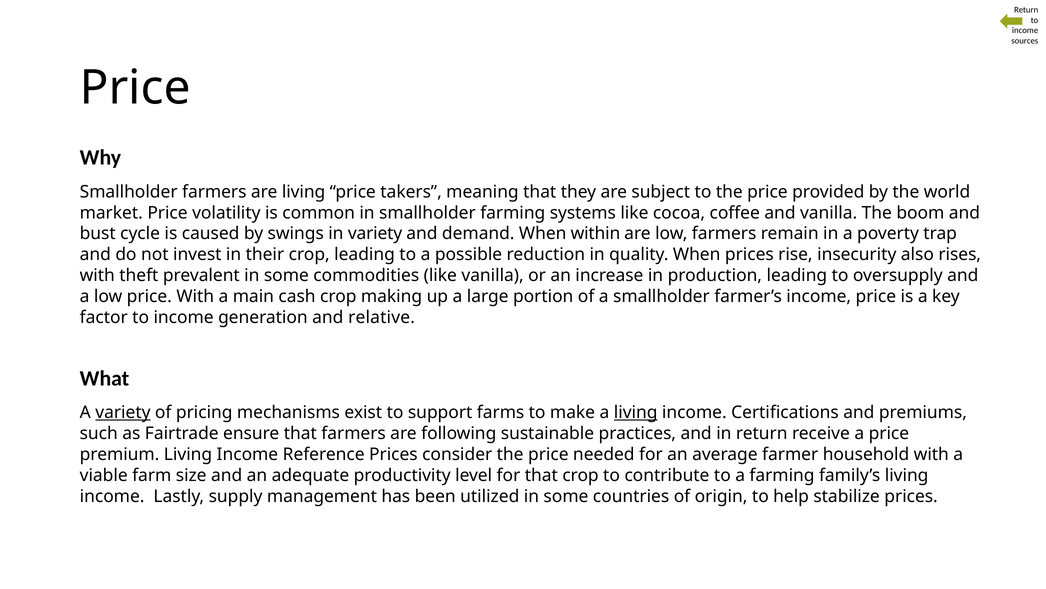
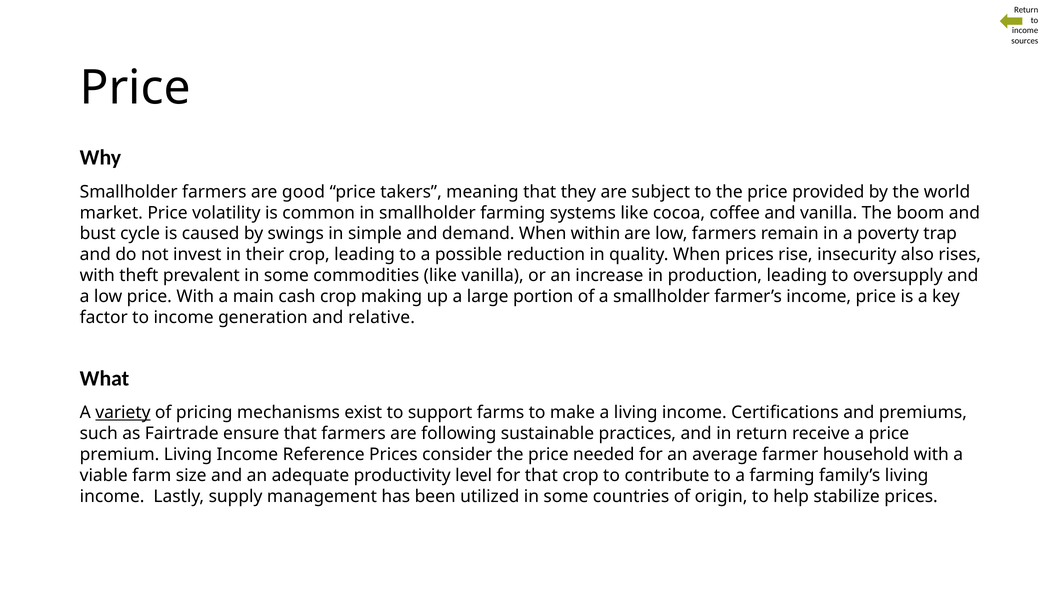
are living: living -> good (303, 192)
in variety: variety -> simple (375, 233)
living underline: present -> none (636, 412)
